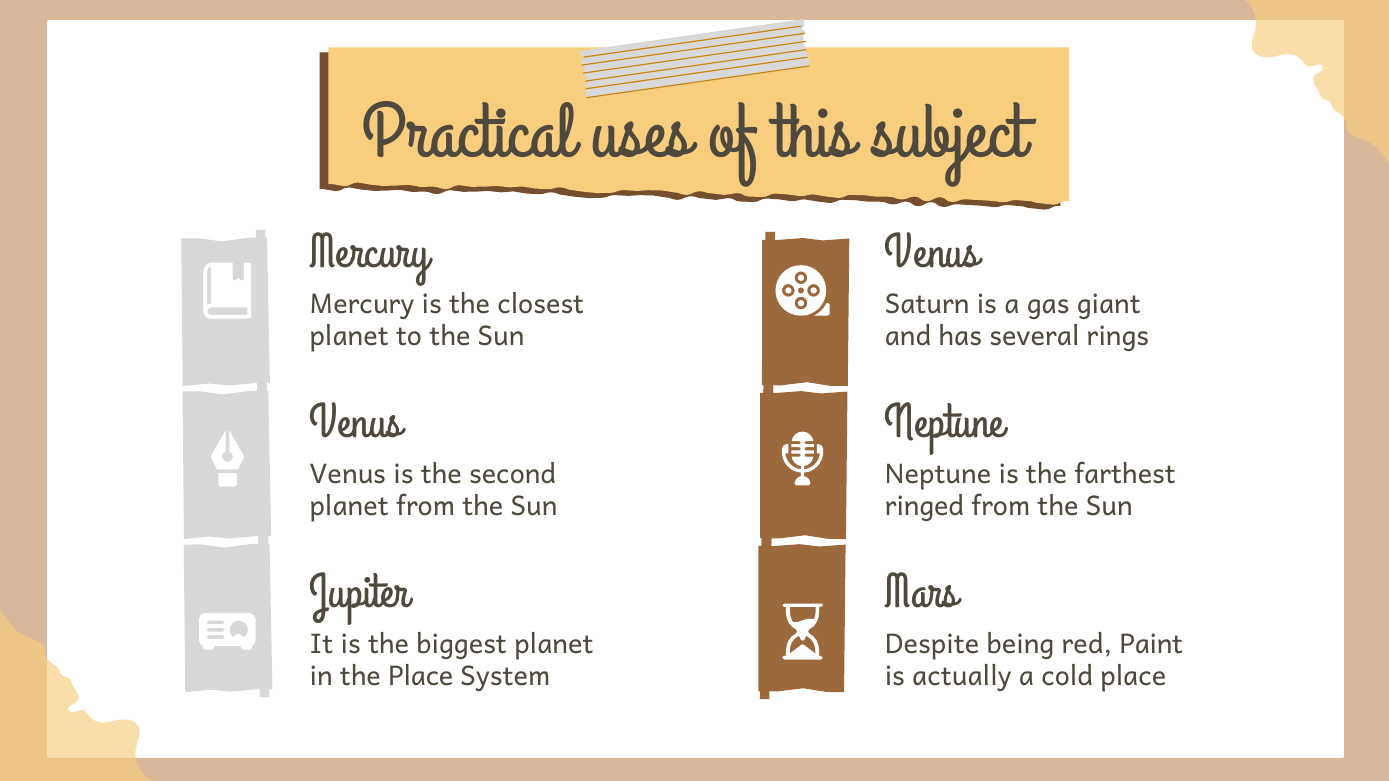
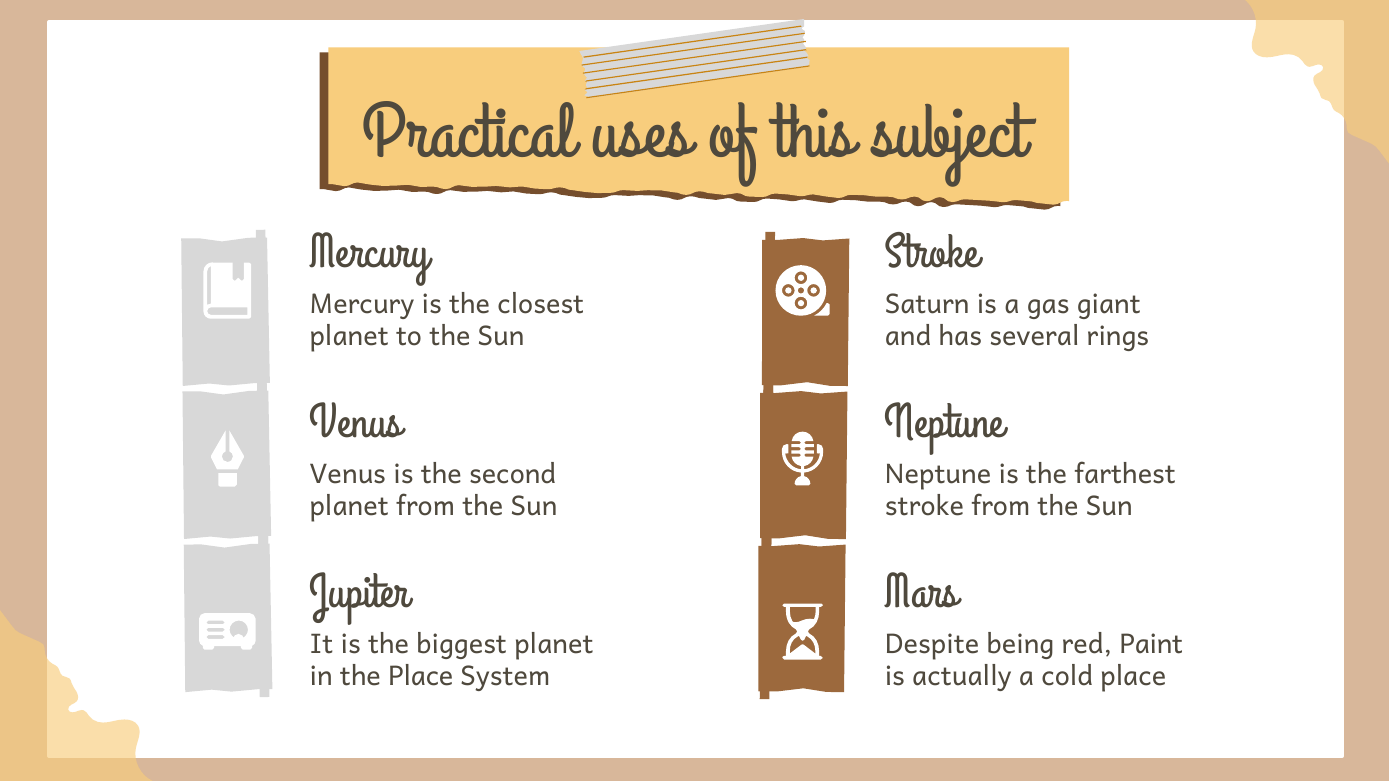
Venus: Venus -> Stroke (932, 250)
ringed: ringed -> stroke (924, 507)
